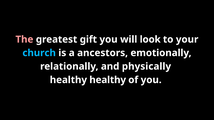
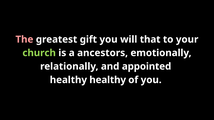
look: look -> that (150, 40)
church colour: light blue -> light green (39, 53)
physically: physically -> appointed (147, 67)
